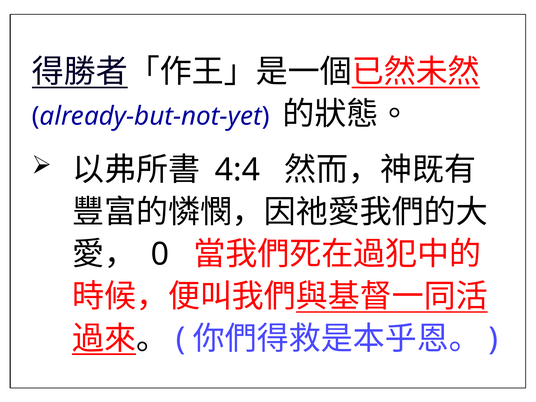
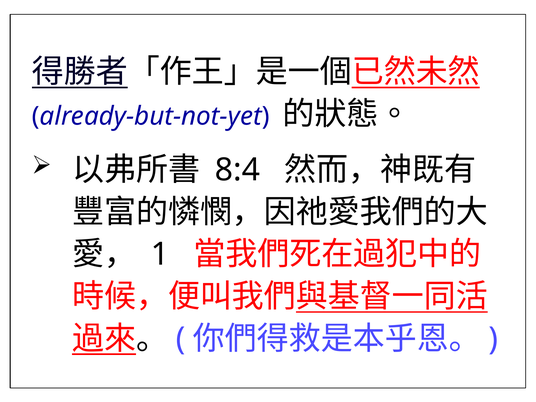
4:4: 4:4 -> 8:4 (237, 170)
0: 0 -> 1 (160, 254)
